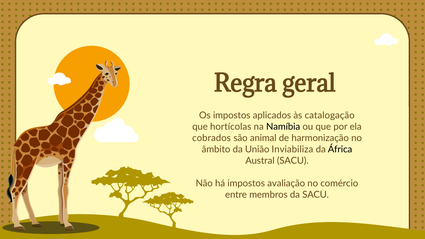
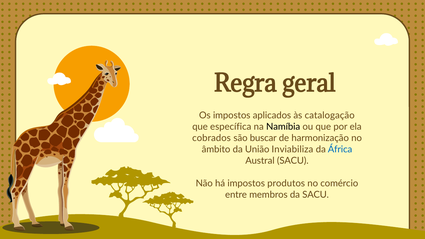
hortícolas: hortícolas -> específica (231, 127)
animal: animal -> buscar (263, 138)
África colour: black -> blue (340, 149)
avaliação: avaliação -> produtos (286, 183)
